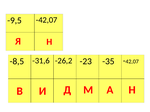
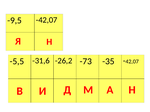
-8,5: -8,5 -> -5,5 (17, 62)
-23: -23 -> -73 (86, 62)
